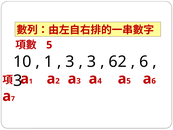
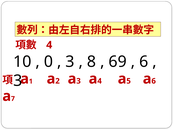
5: 5 -> 4 (49, 45)
1: 1 -> 0 (48, 62)
3: 3 -> 8 (92, 62)
62: 62 -> 69 (118, 62)
